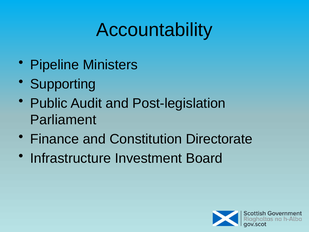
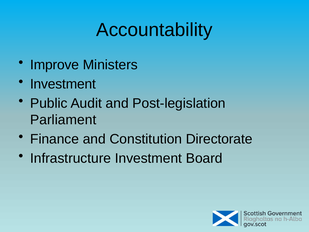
Pipeline: Pipeline -> Improve (55, 65)
Supporting: Supporting -> Investment (63, 84)
